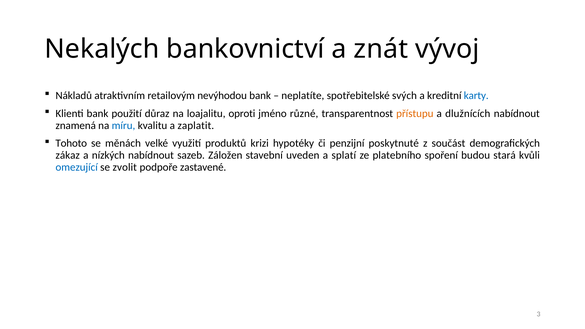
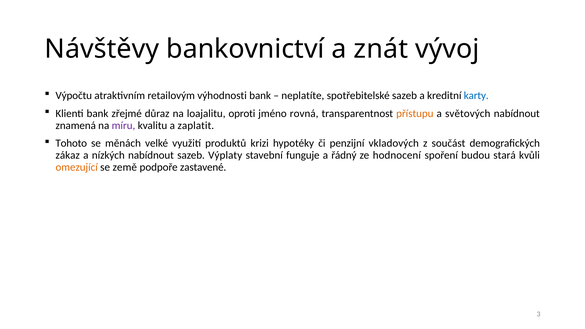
Nekalých: Nekalých -> Návštěvy (102, 49)
Nákladů: Nákladů -> Výpočtu (74, 96)
nevýhodou: nevýhodou -> výhodnosti (222, 96)
spotřebitelské svých: svých -> sazeb (405, 96)
použití: použití -> zřejmé (127, 114)
různé: různé -> rovná (304, 114)
dlužnících: dlužnících -> světových (468, 114)
míru colour: blue -> purple (124, 125)
poskytnuté: poskytnuté -> vkladových (394, 143)
Záložen: Záložen -> Výplaty (225, 155)
uveden: uveden -> funguje (303, 155)
splatí: splatí -> řádný (344, 155)
platebního: platebního -> hodnocení (397, 155)
omezující colour: blue -> orange (77, 167)
zvolit: zvolit -> země (125, 167)
